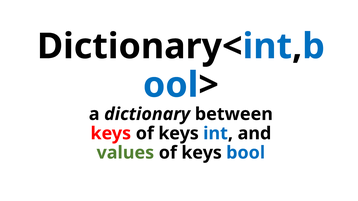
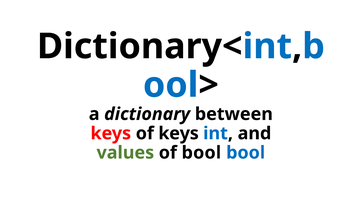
values of keys: keys -> bool (201, 153)
